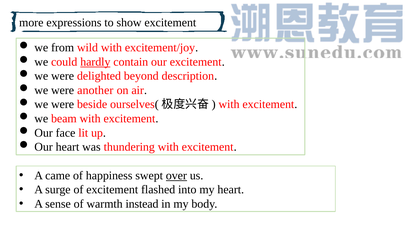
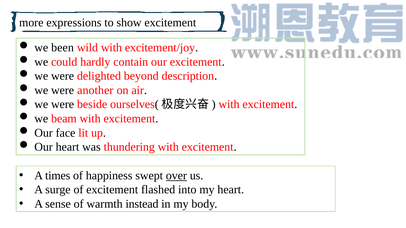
from: from -> been (63, 48)
hardly underline: present -> none (95, 62)
came: came -> times (58, 176)
